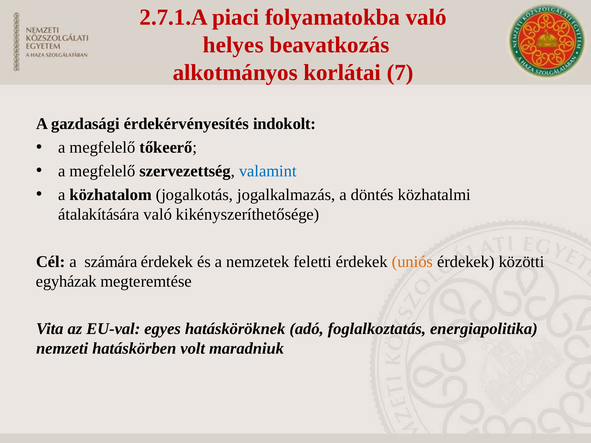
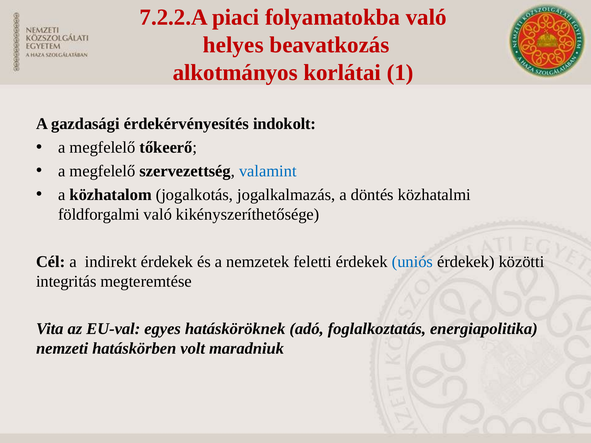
2.7.1.A: 2.7.1.A -> 7.2.2.A (174, 17)
7: 7 -> 1 (400, 73)
átalakítására: átalakítására -> földforgalmi (99, 215)
számára: számára -> indirekt (111, 262)
uniós colour: orange -> blue (412, 262)
egyházak: egyházak -> integritás (66, 281)
